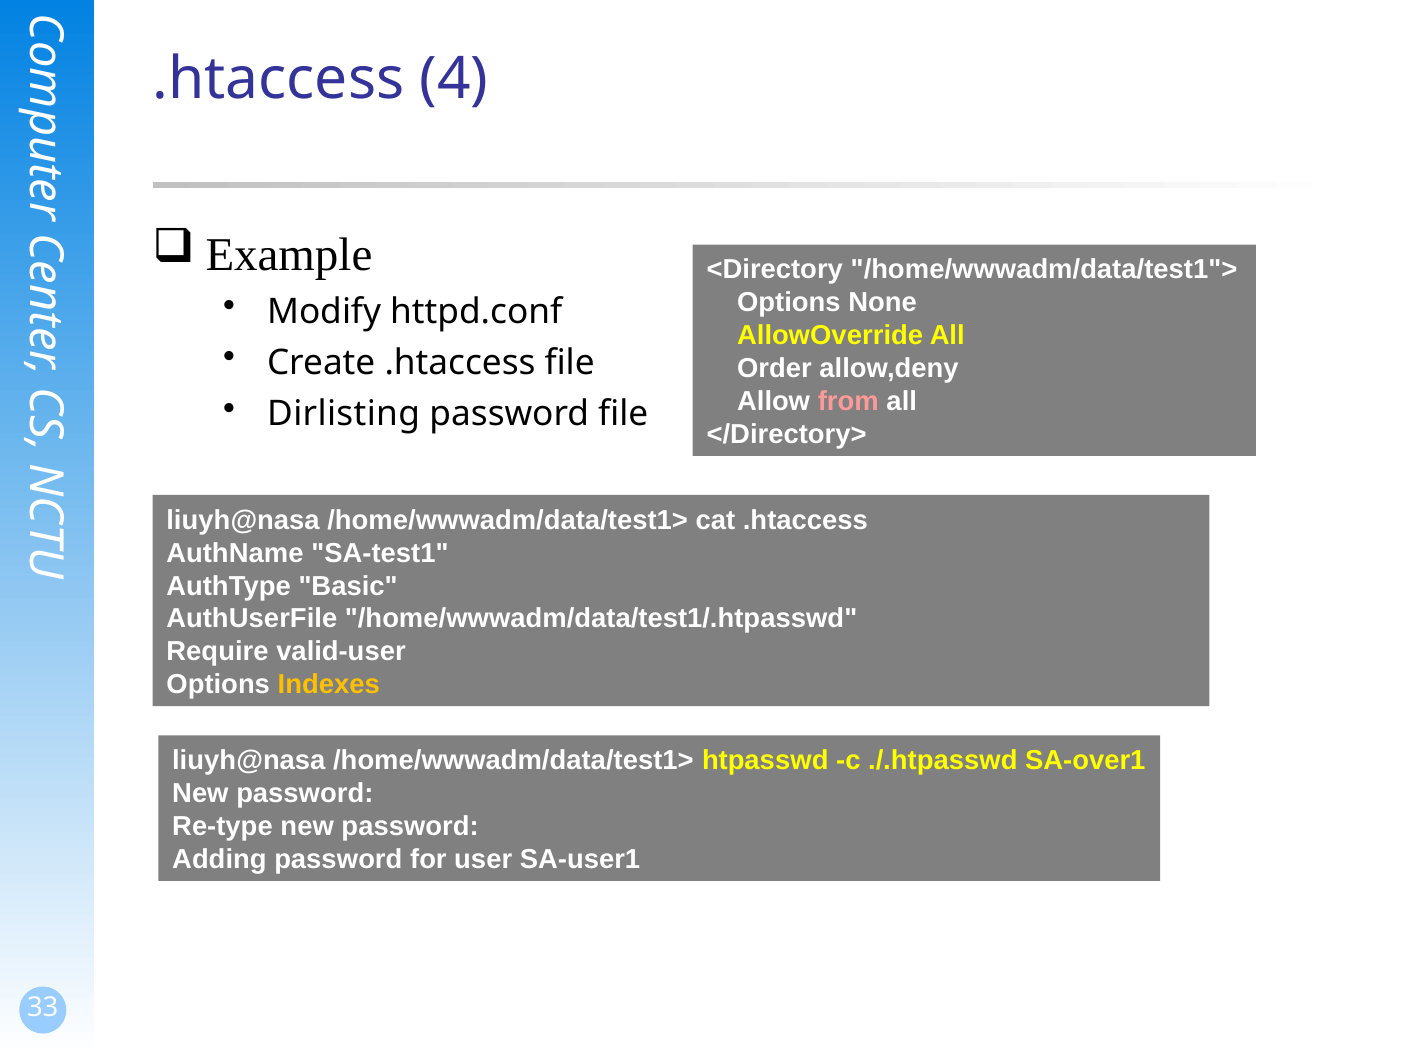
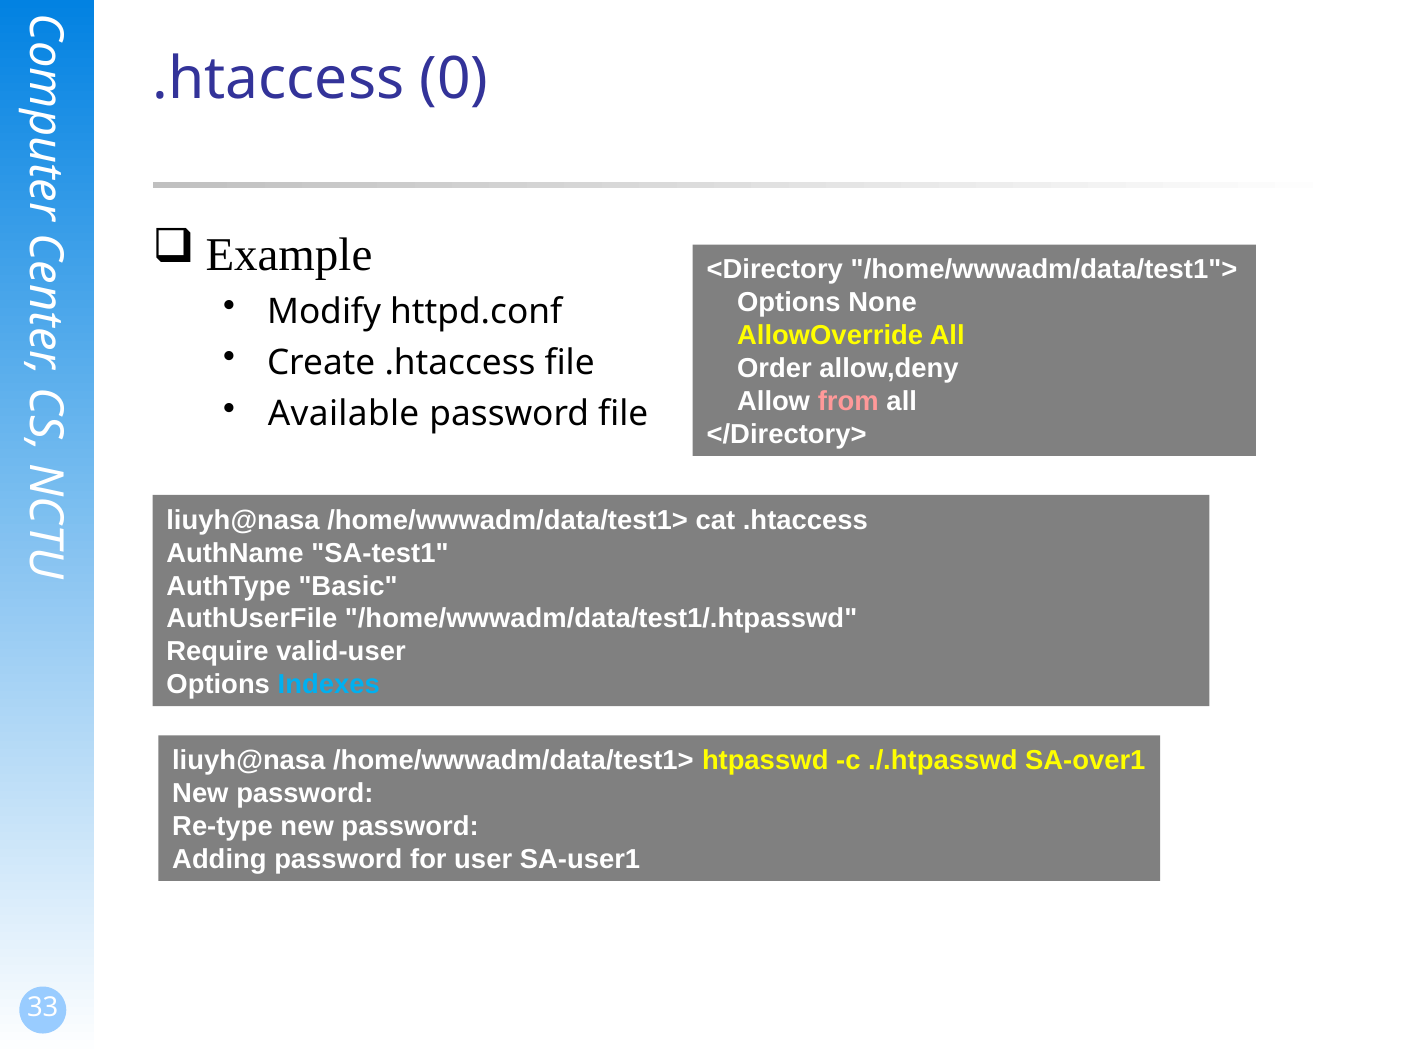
4: 4 -> 0 (454, 79)
Dirlisting: Dirlisting -> Available (344, 414)
Indexes colour: yellow -> light blue (329, 685)
